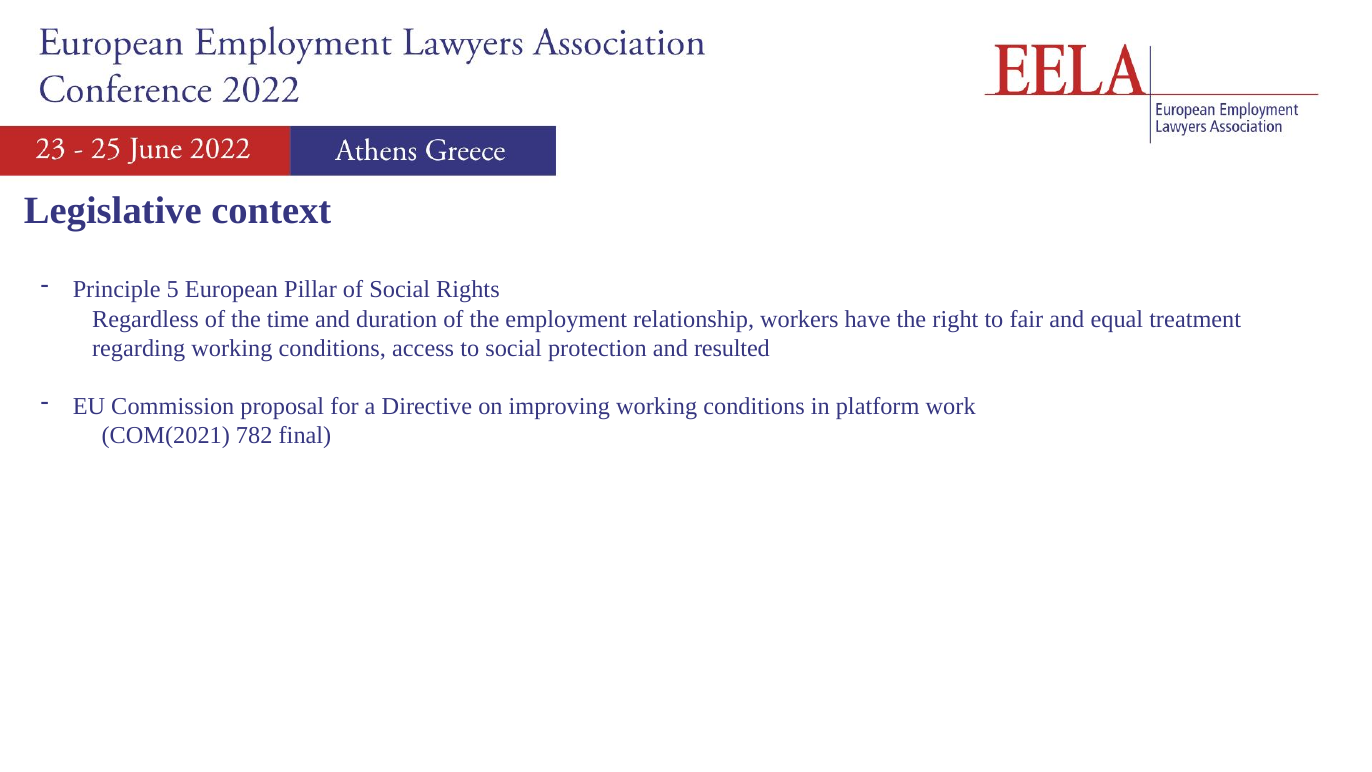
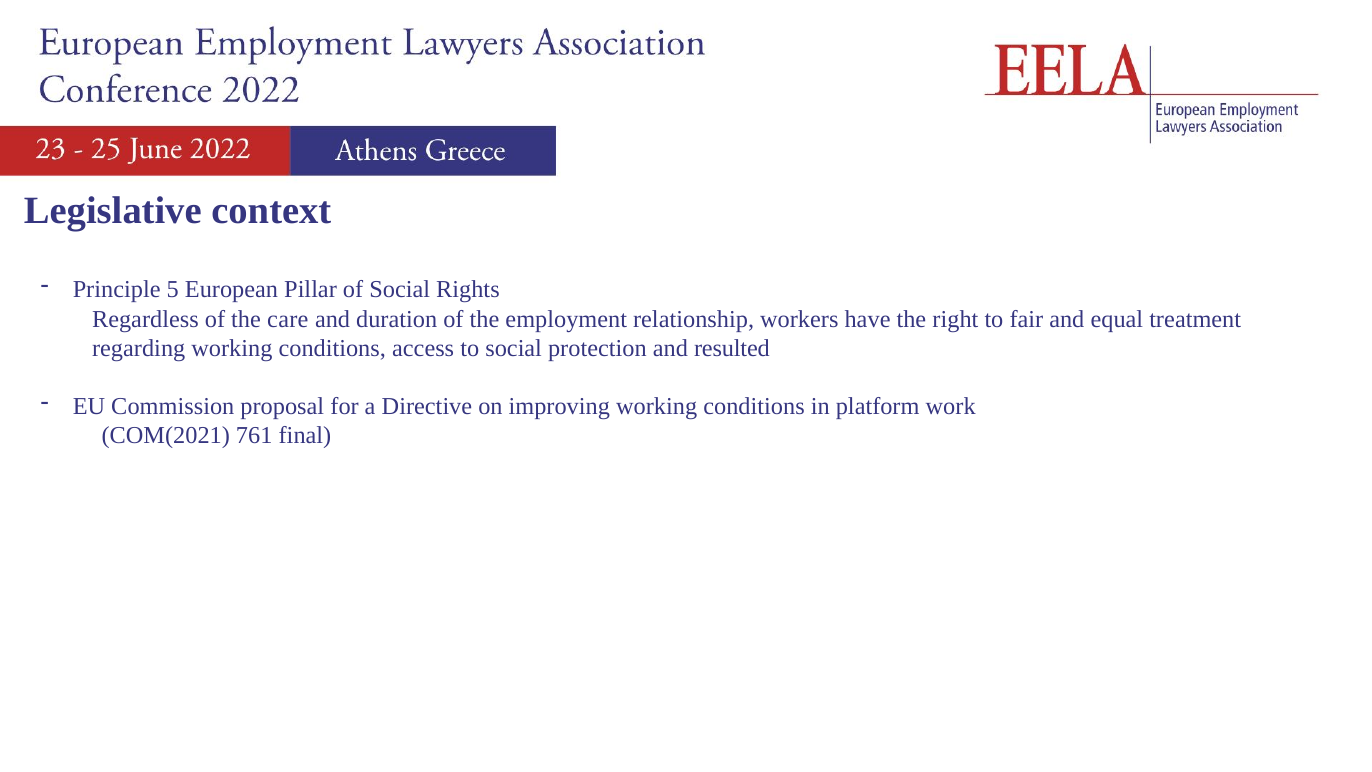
time: time -> care (288, 319)
782: 782 -> 761 (254, 436)
